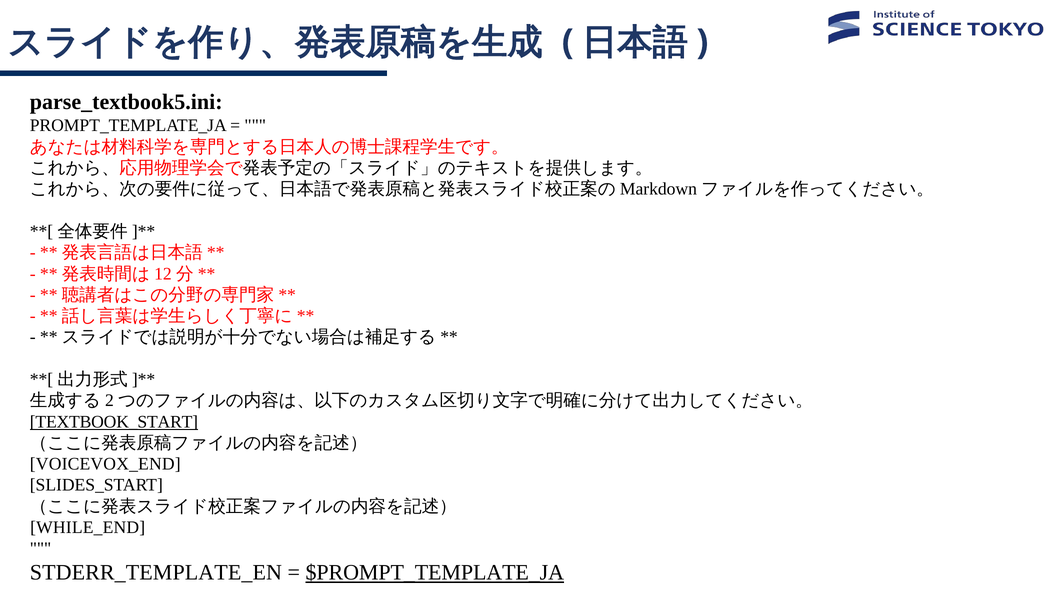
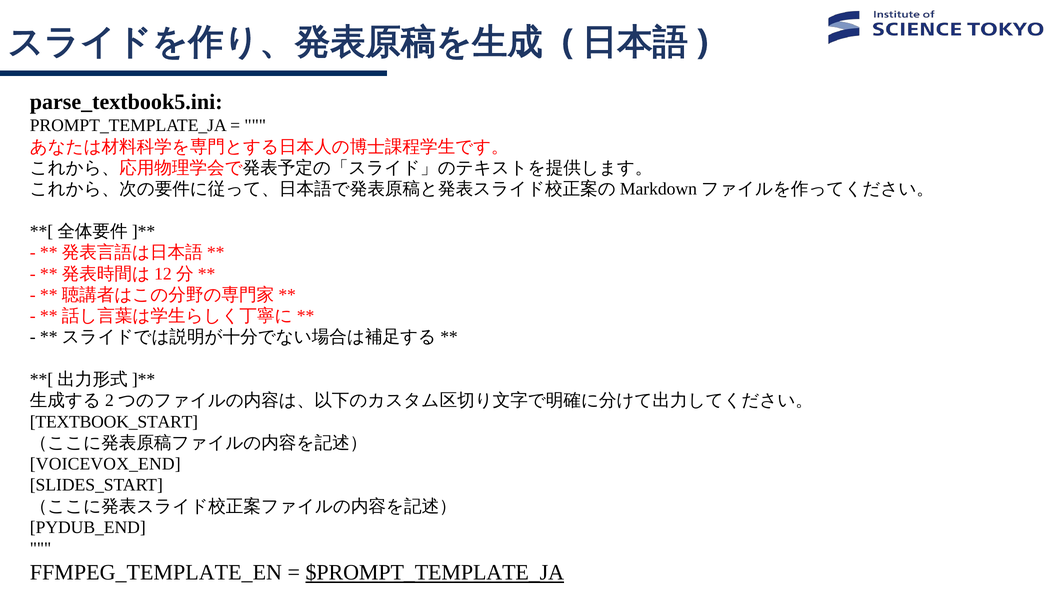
TEXTBOOK_START underline: present -> none (114, 421)
WHILE_END: WHILE_END -> PYDUB_END (88, 527)
STDERR_TEMPLATE_EN: STDERR_TEMPLATE_EN -> FFMPEG_TEMPLATE_EN (156, 572)
